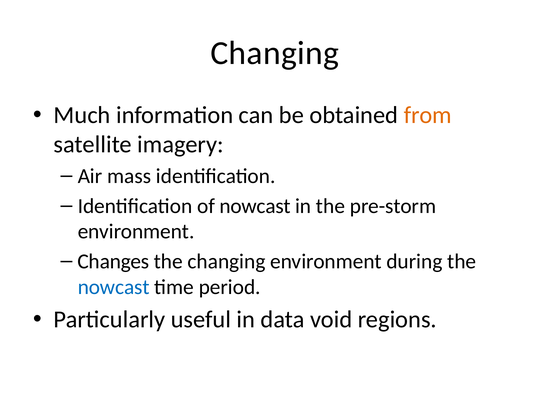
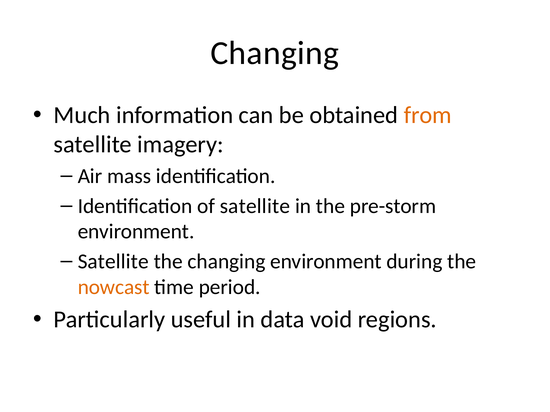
of nowcast: nowcast -> satellite (255, 206)
Changes: Changes -> Satellite (113, 262)
nowcast colour: blue -> orange (114, 287)
